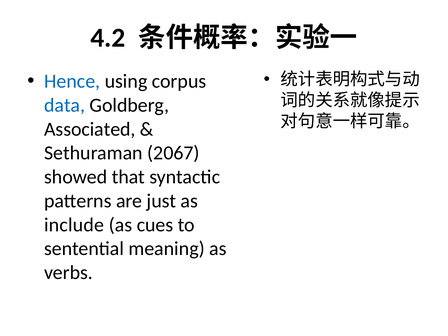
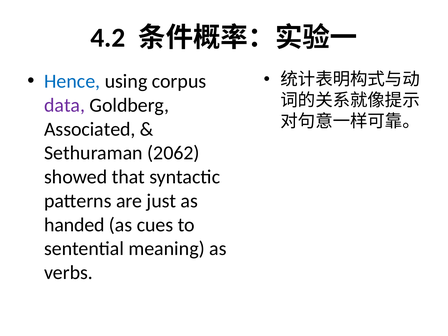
data colour: blue -> purple (65, 105)
2067: 2067 -> 2062 (173, 153)
include: include -> handed (74, 225)
